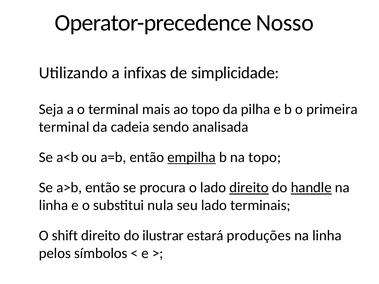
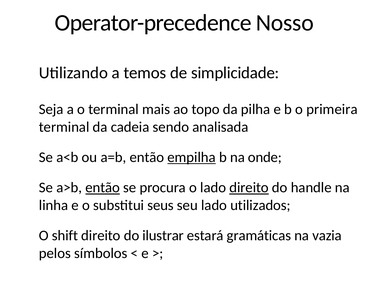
infixas: infixas -> temos (145, 73)
na topo: topo -> onde (265, 157)
então underline: none -> present (103, 188)
handle underline: present -> none (311, 188)
nula: nula -> seus (161, 205)
terminais: terminais -> utilizados (260, 205)
produções: produções -> gramáticas (259, 236)
linha: linha -> vazia (327, 236)
